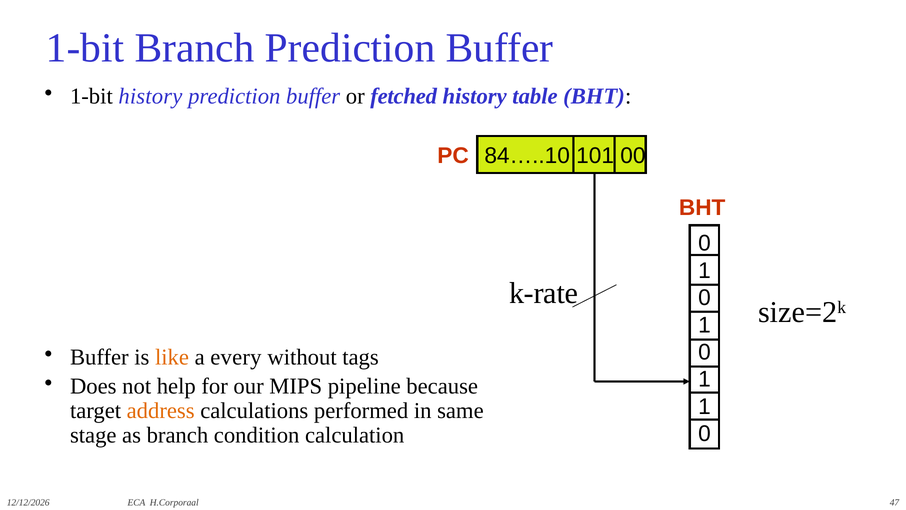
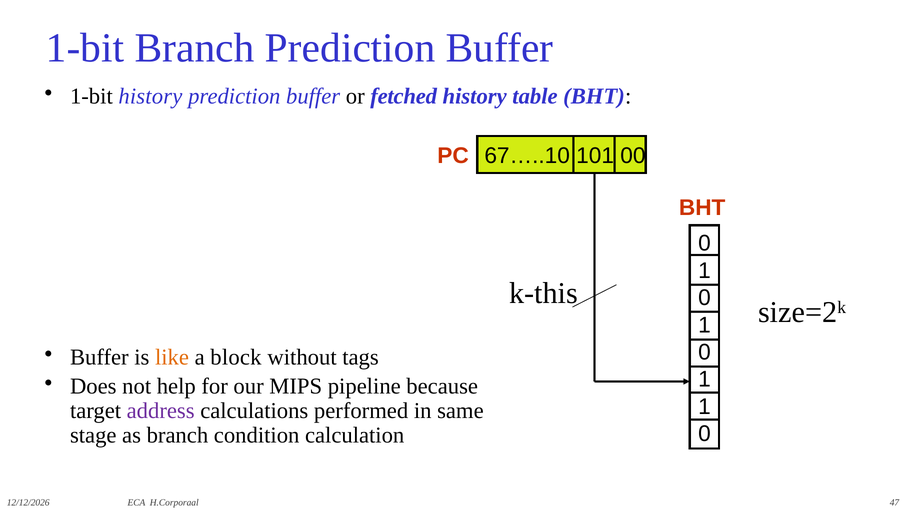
84…..10: 84…..10 -> 67…..10 (527, 156)
k-rate: k-rate -> k-this (543, 293)
every: every -> block (236, 357)
address colour: orange -> purple (161, 411)
